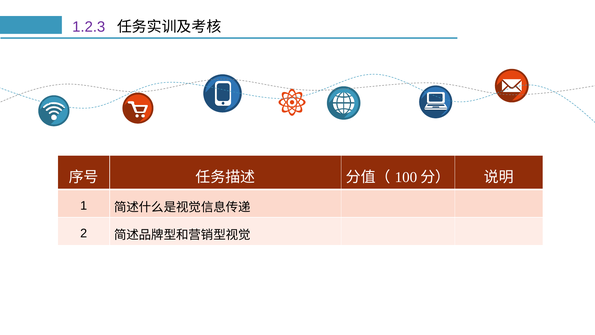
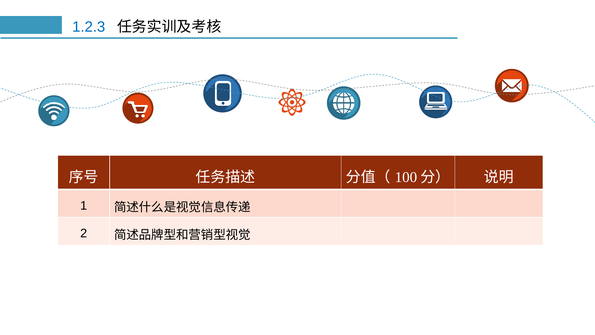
1.2.3 colour: purple -> blue (89, 27)
